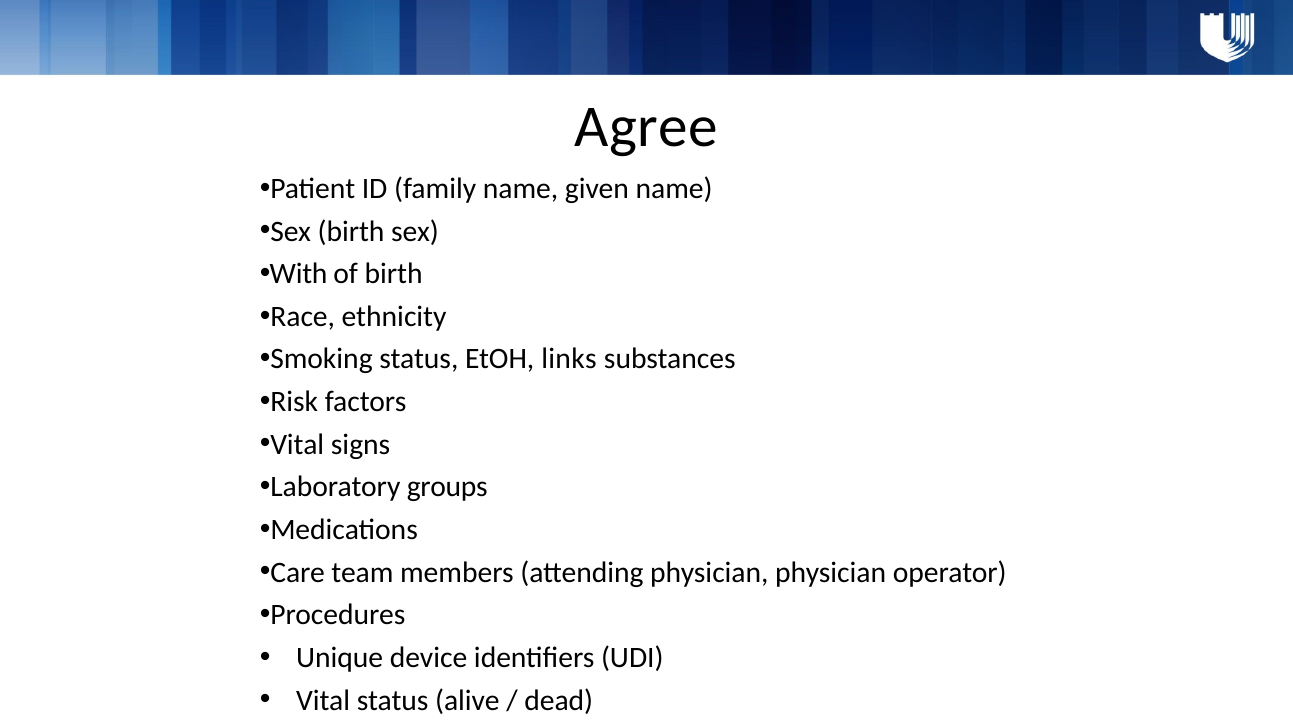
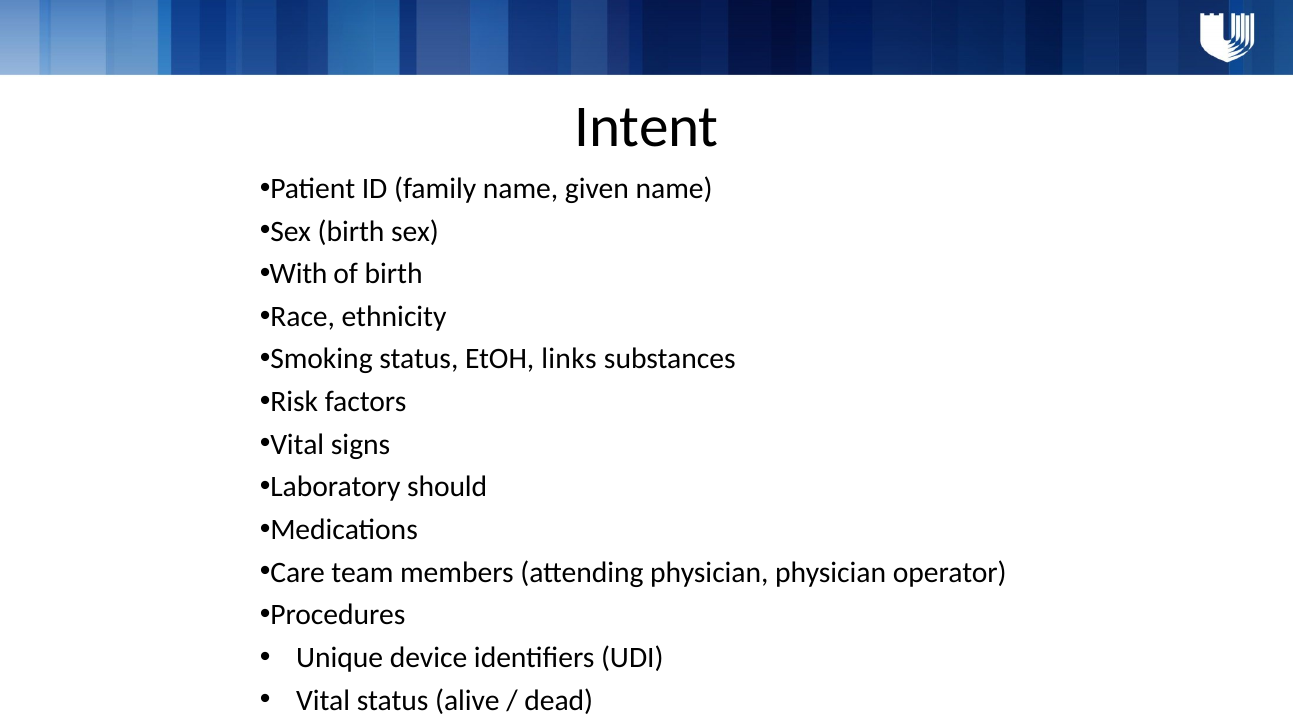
Agree: Agree -> Intent (647, 127)
groups: groups -> should (447, 487)
